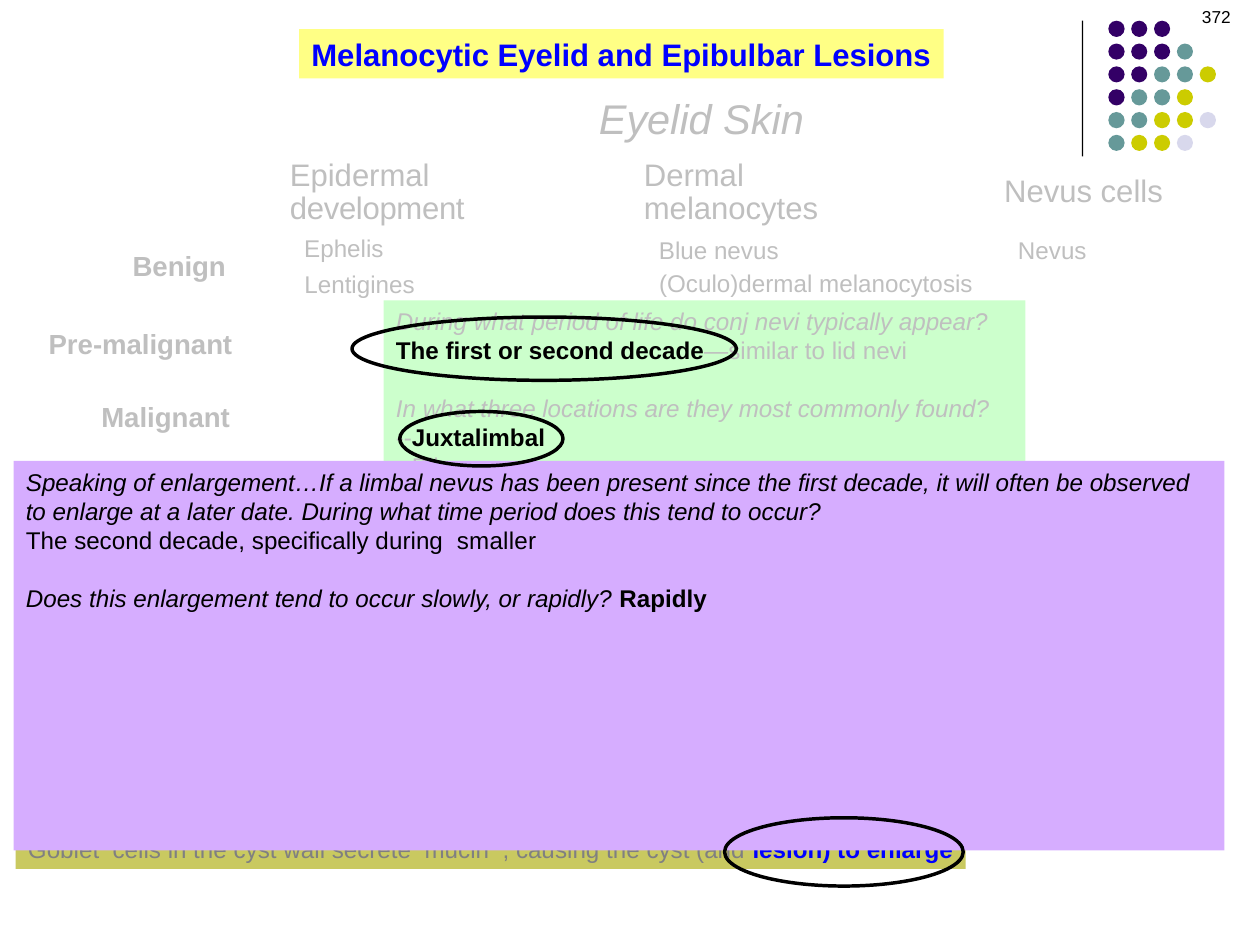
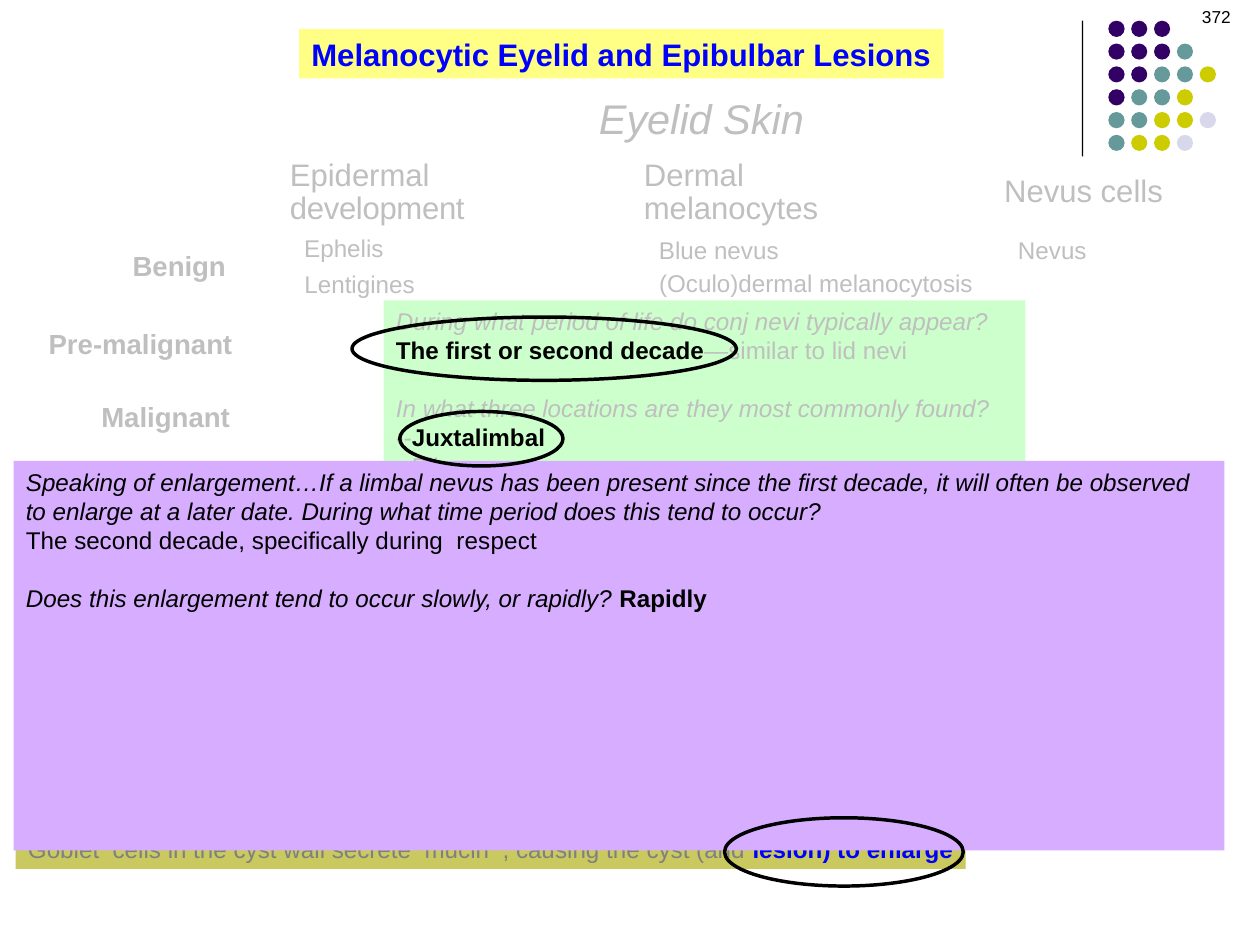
smaller: smaller -> respect (497, 541)
